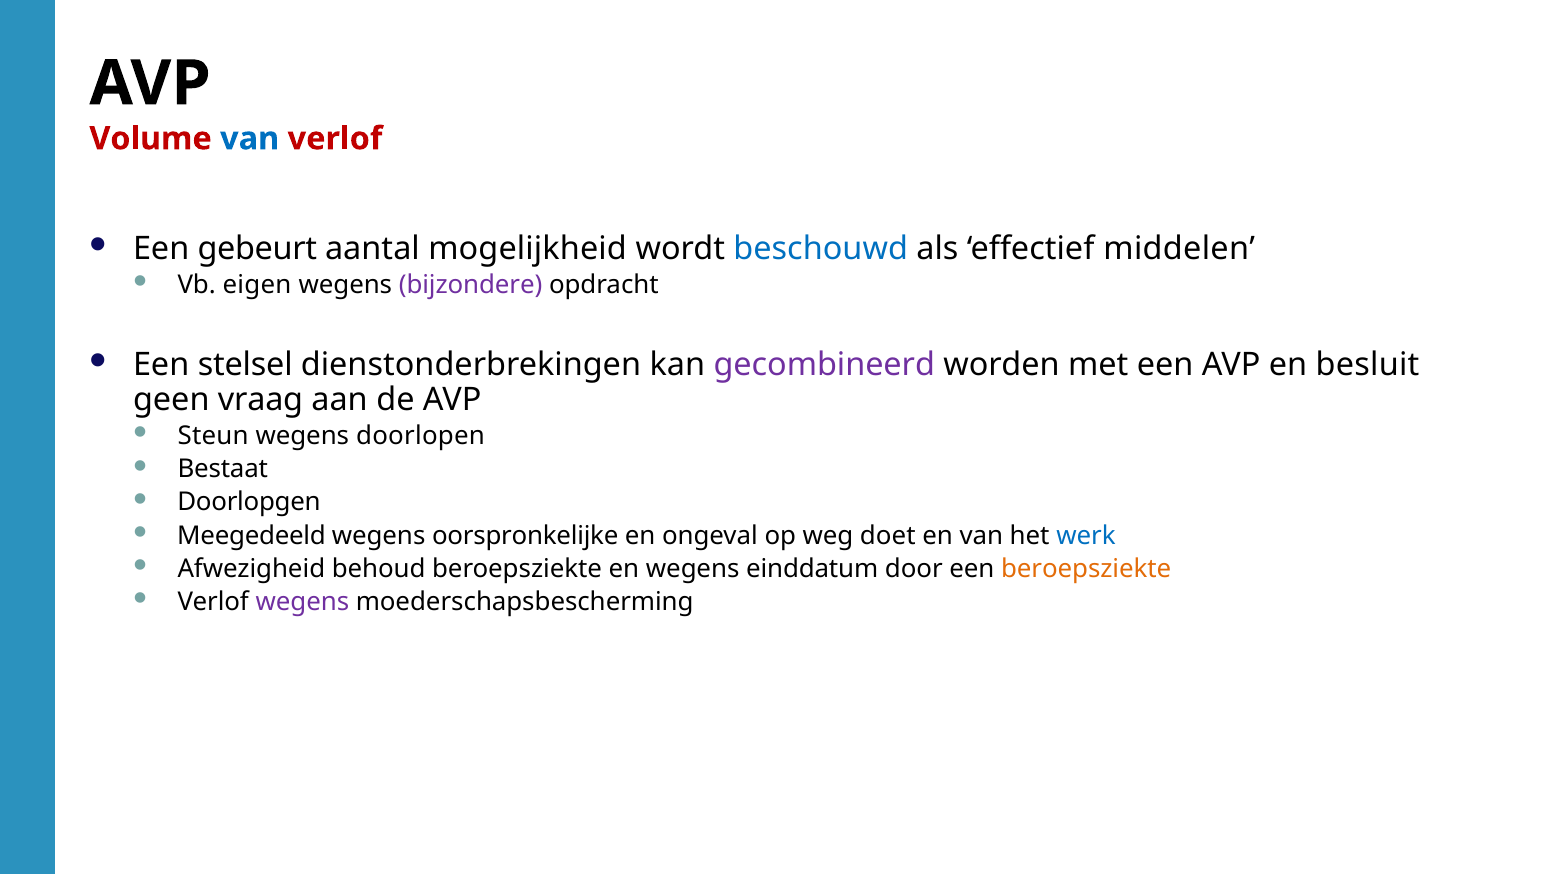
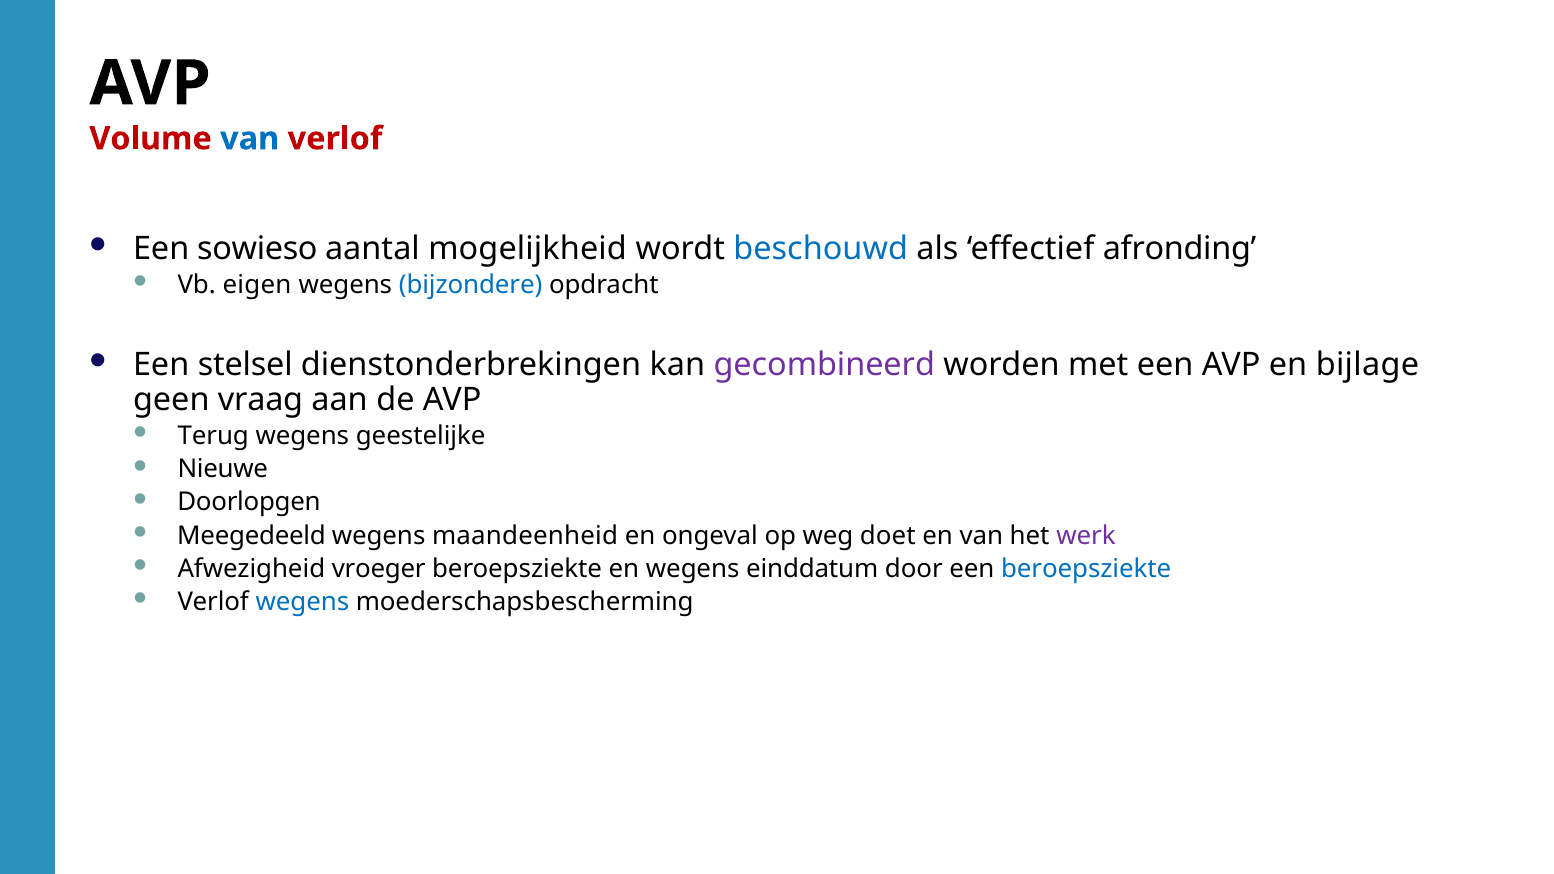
gebeurt: gebeurt -> sowieso (257, 249)
middelen: middelen -> afronding (1180, 249)
bijzondere colour: purple -> blue (471, 285)
besluit: besluit -> bijlage (1367, 365)
Steun: Steun -> Terug (213, 436)
doorlopen: doorlopen -> geestelijke (421, 436)
Bestaat: Bestaat -> Nieuwe (223, 469)
oorspronkelijke: oorspronkelijke -> maandeenheid (525, 536)
werk colour: blue -> purple (1086, 536)
behoud: behoud -> vroeger (379, 569)
beroepsziekte colour: orange -> blue (1086, 569)
wegens colour: purple -> blue (302, 602)
